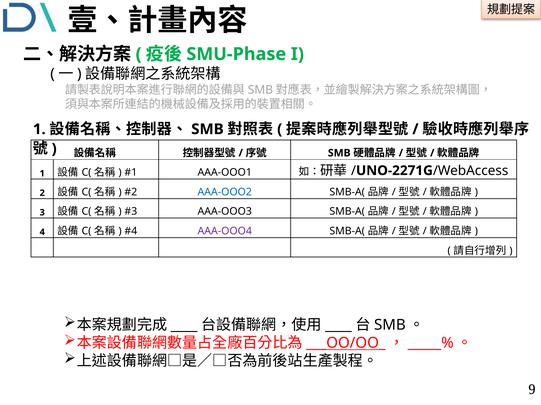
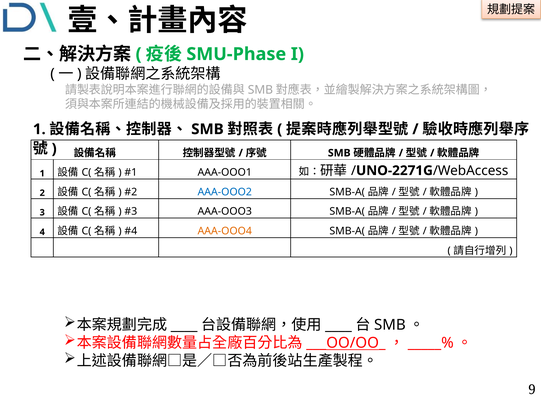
AAA-OOO4 colour: purple -> orange (225, 231)
